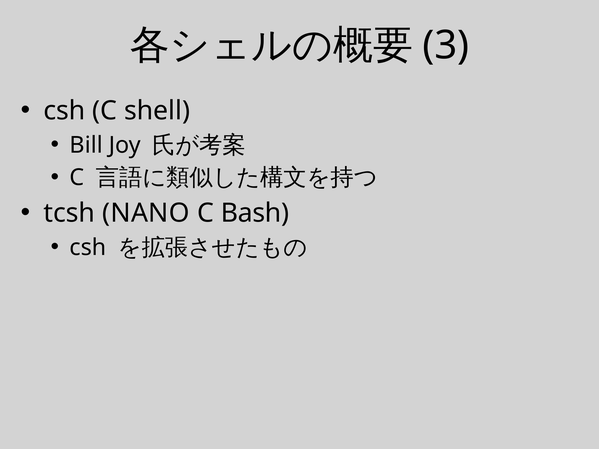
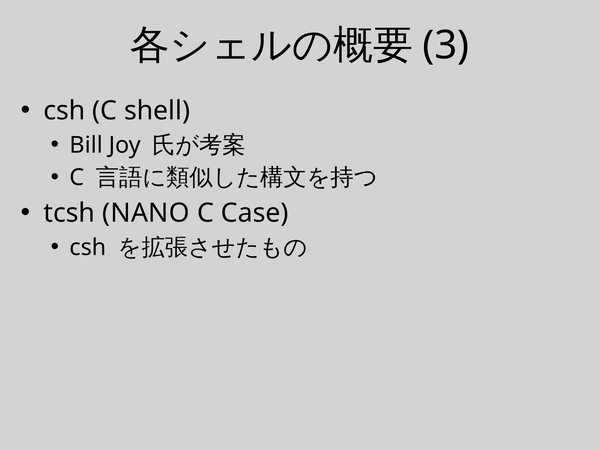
Bash: Bash -> Case (255, 213)
